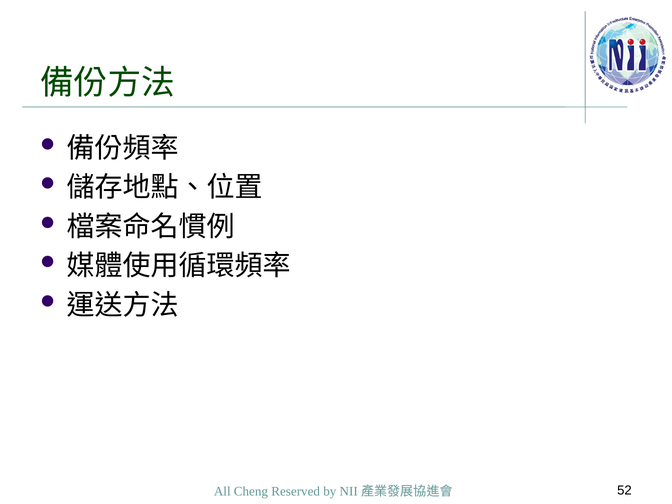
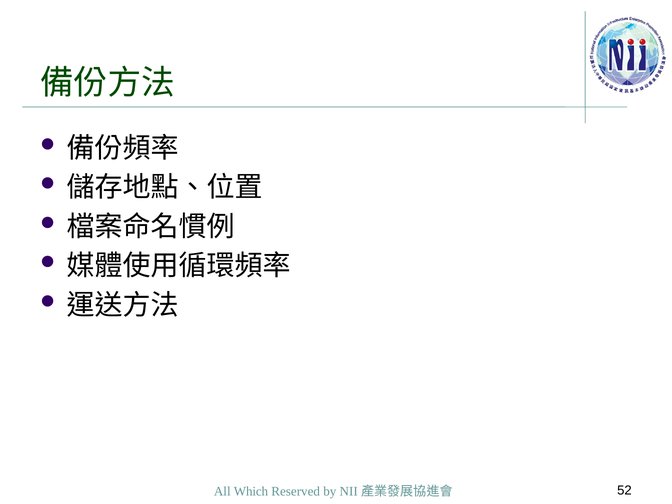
Cheng: Cheng -> Which (251, 492)
